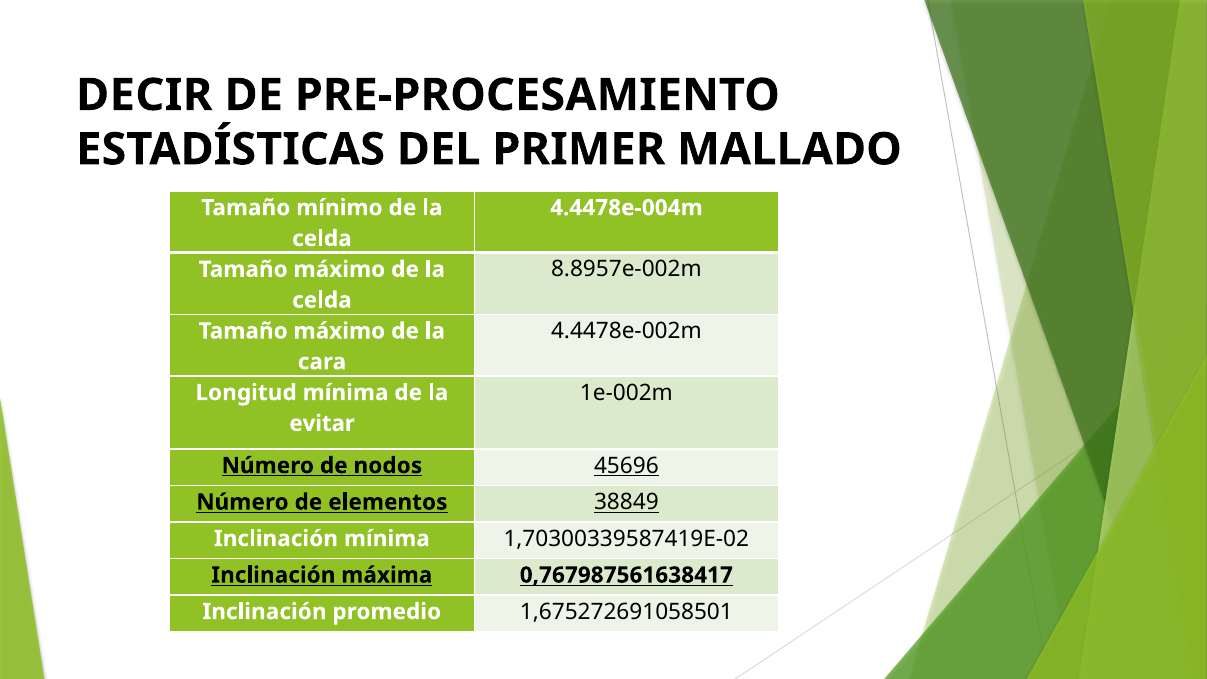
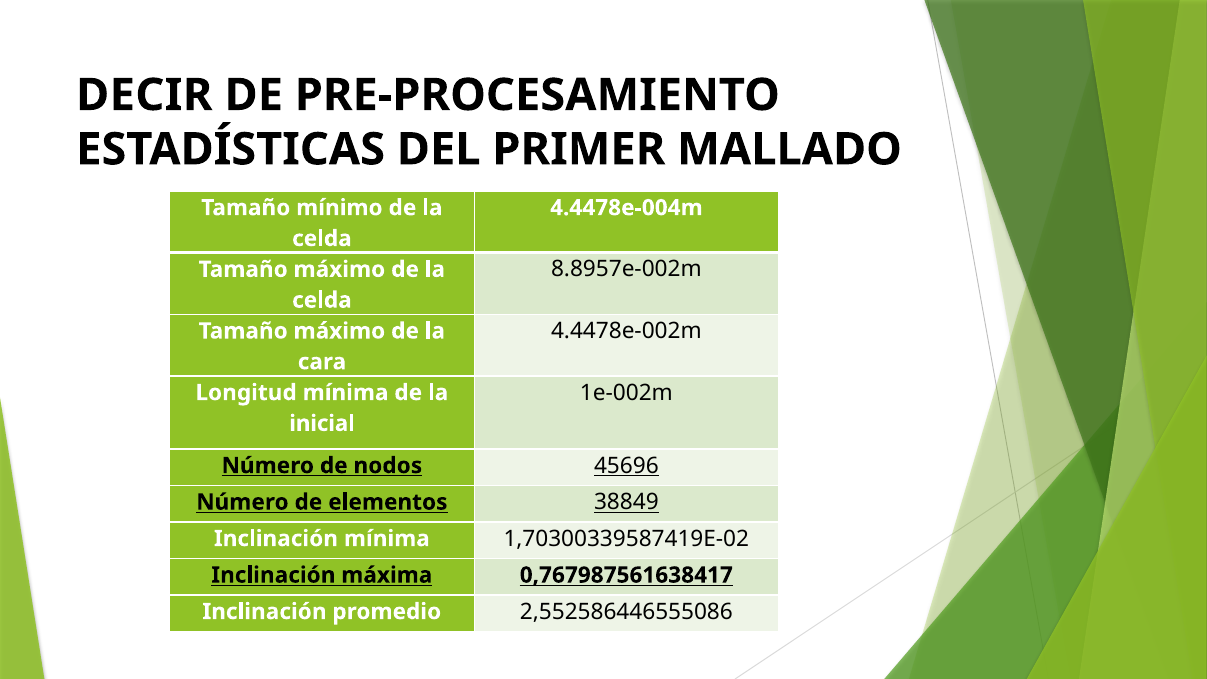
evitar: evitar -> inicial (322, 423)
1,675272691058501: 1,675272691058501 -> 2,552586446555086 (626, 612)
